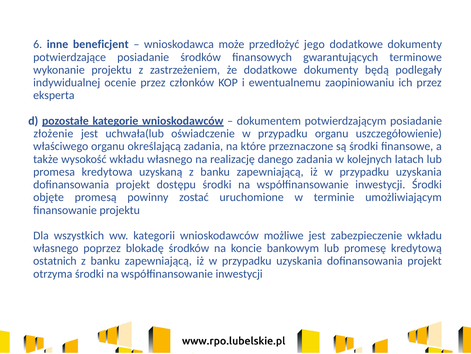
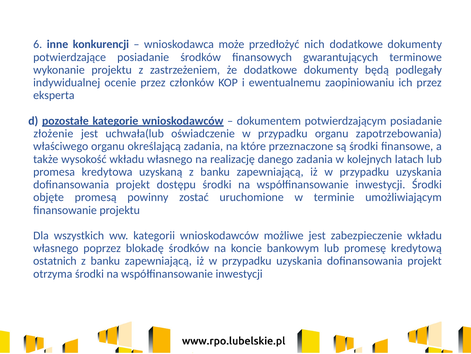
beneficjent: beneficjent -> konkurencji (101, 44)
jego: jego -> nich (314, 44)
uszczegółowienie: uszczegółowienie -> zapotrzebowania (399, 133)
